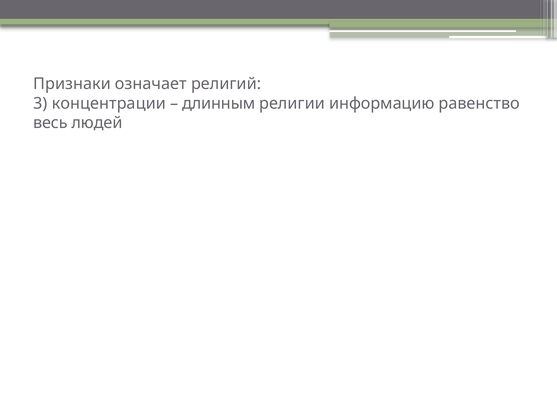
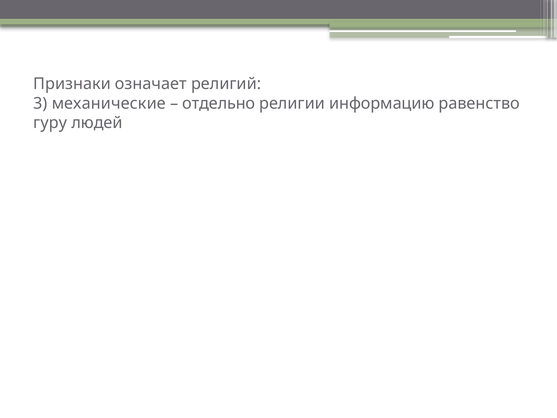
концентрации: концентрации -> механические (109, 103)
длинным: длинным -> отдельно (219, 103)
весь: весь -> гуру (50, 123)
